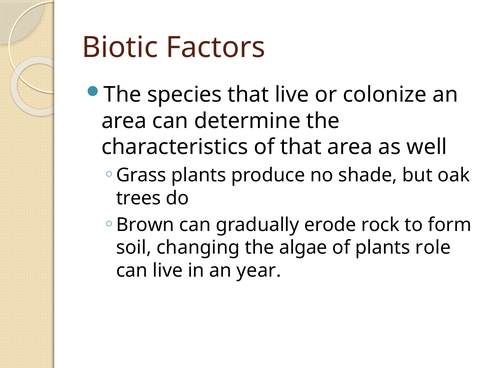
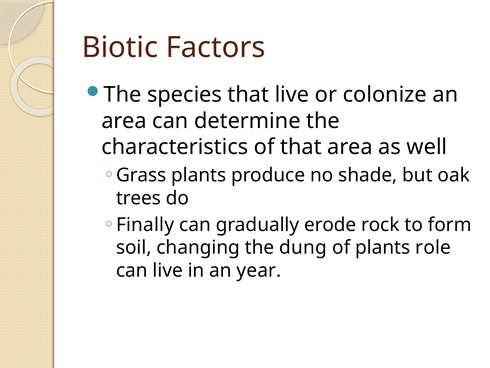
Brown: Brown -> Finally (145, 224)
algae: algae -> dung (303, 247)
